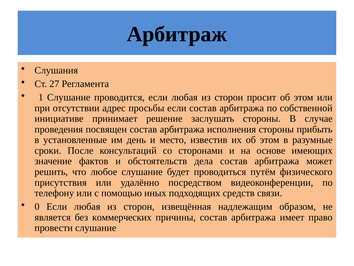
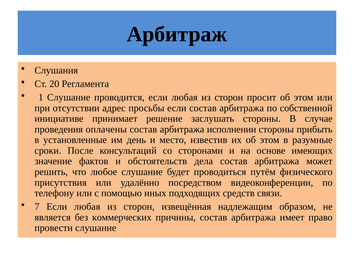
27: 27 -> 20 (54, 84)
посвящен: посвящен -> оплачены (106, 129)
исполнения: исполнения -> исполнении (232, 129)
0: 0 -> 7 (37, 206)
